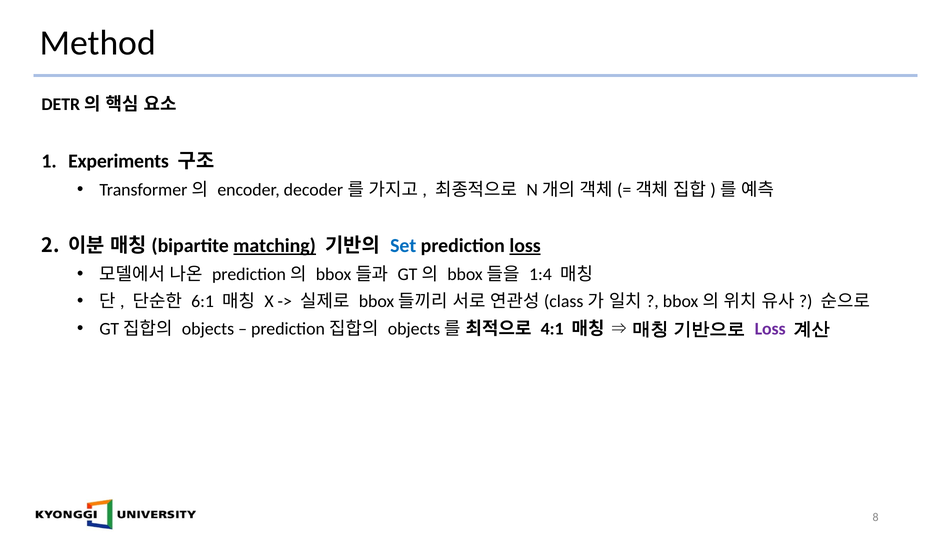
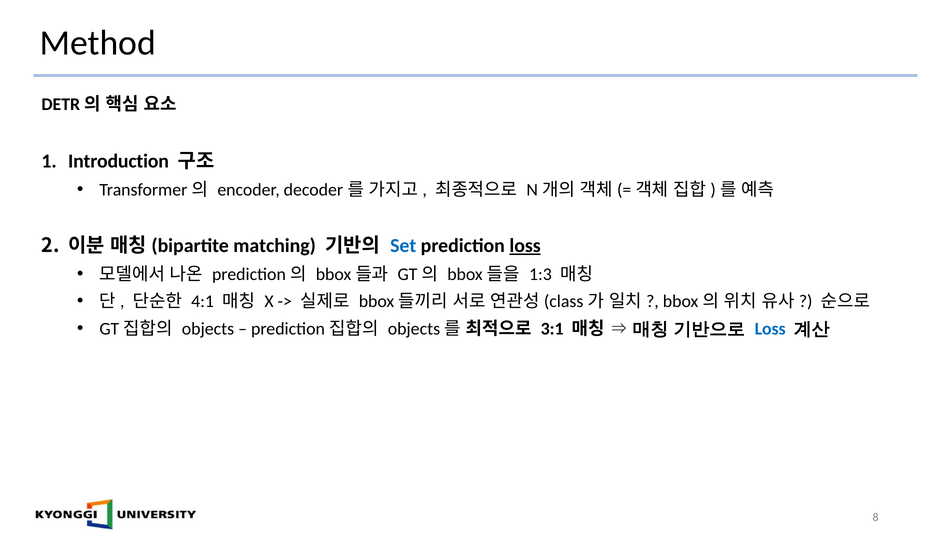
Experiments: Experiments -> Introduction (118, 161)
matching underline: present -> none (275, 246)
1:4: 1:4 -> 1:3 (540, 274)
6:1: 6:1 -> 4:1 (203, 301)
4:1: 4:1 -> 3:1 (552, 329)
Loss colour: purple -> blue (770, 329)
